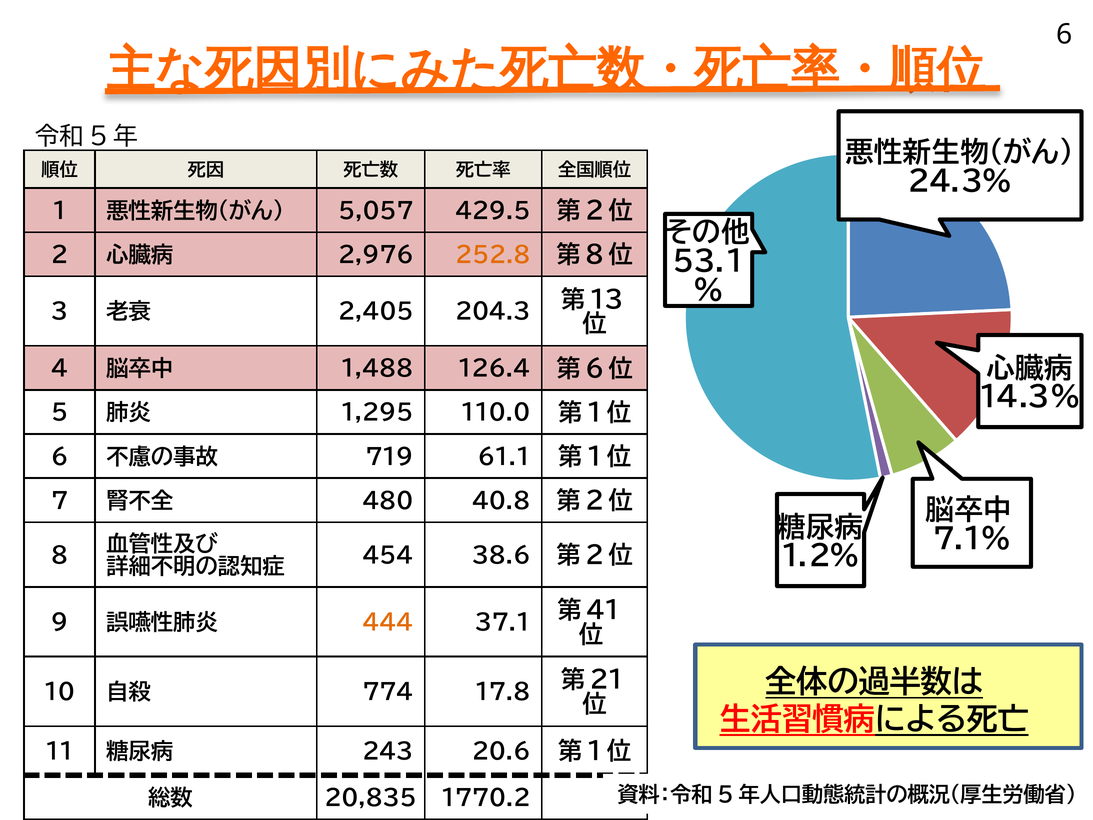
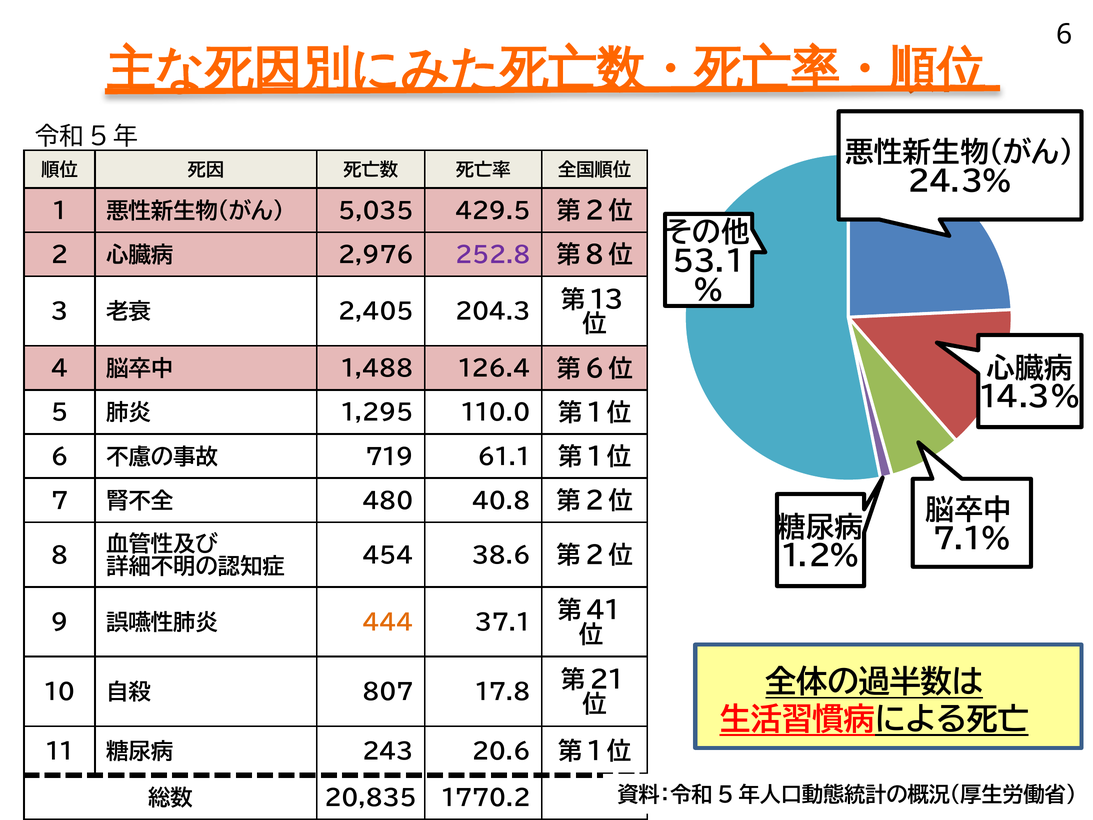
5,057: 5,057 -> 5,035 (376, 211)
252.8 colour: orange -> purple (493, 255)
774: 774 -> 807 (388, 692)
